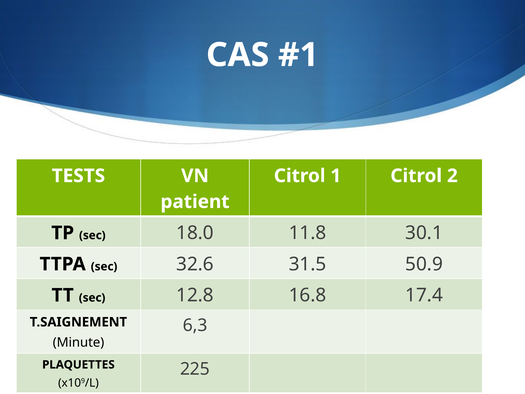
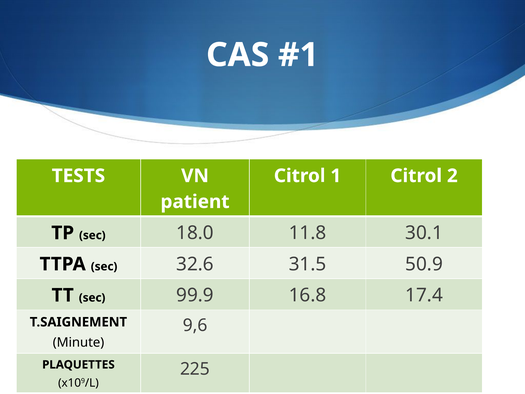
12.8: 12.8 -> 99.9 (195, 295)
6,3: 6,3 -> 9,6 (195, 325)
